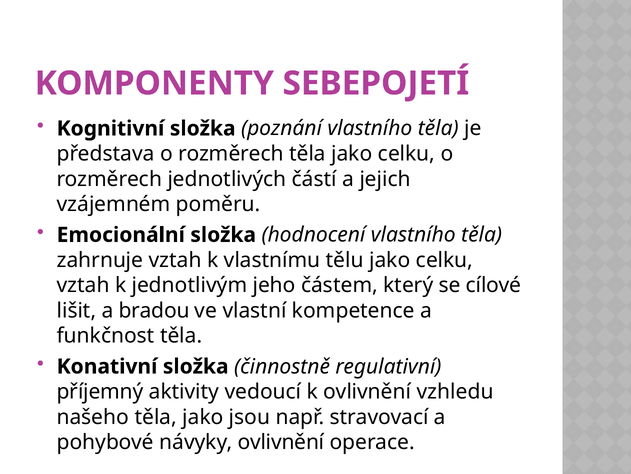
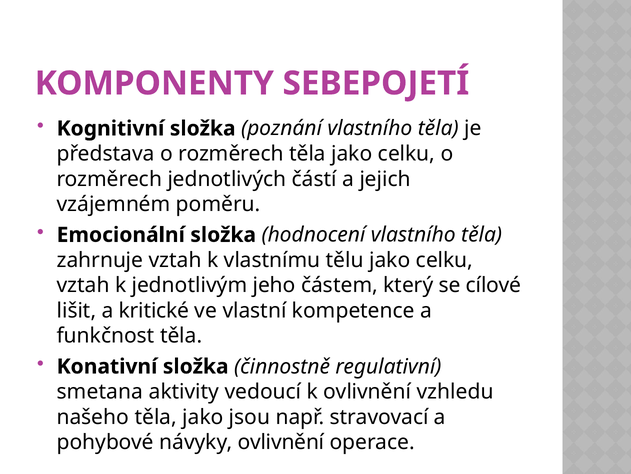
bradou: bradou -> kritické (154, 310)
příjemný: příjemný -> smetana (100, 391)
